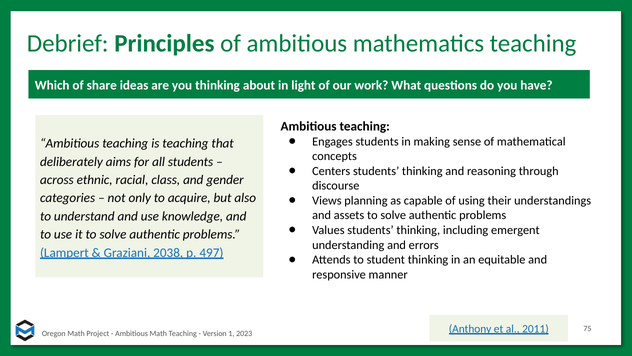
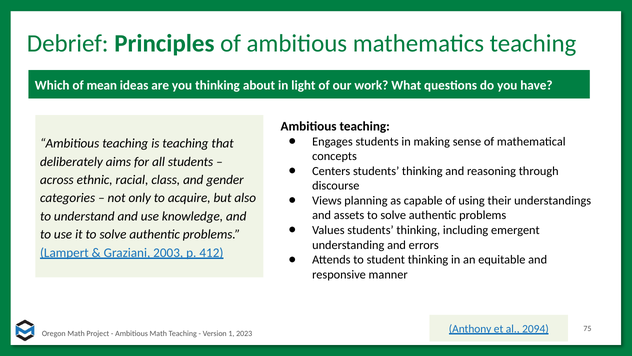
share: share -> mean (102, 85)
2038: 2038 -> 2003 (168, 252)
497: 497 -> 412 (211, 252)
2011: 2011 -> 2094 (535, 328)
